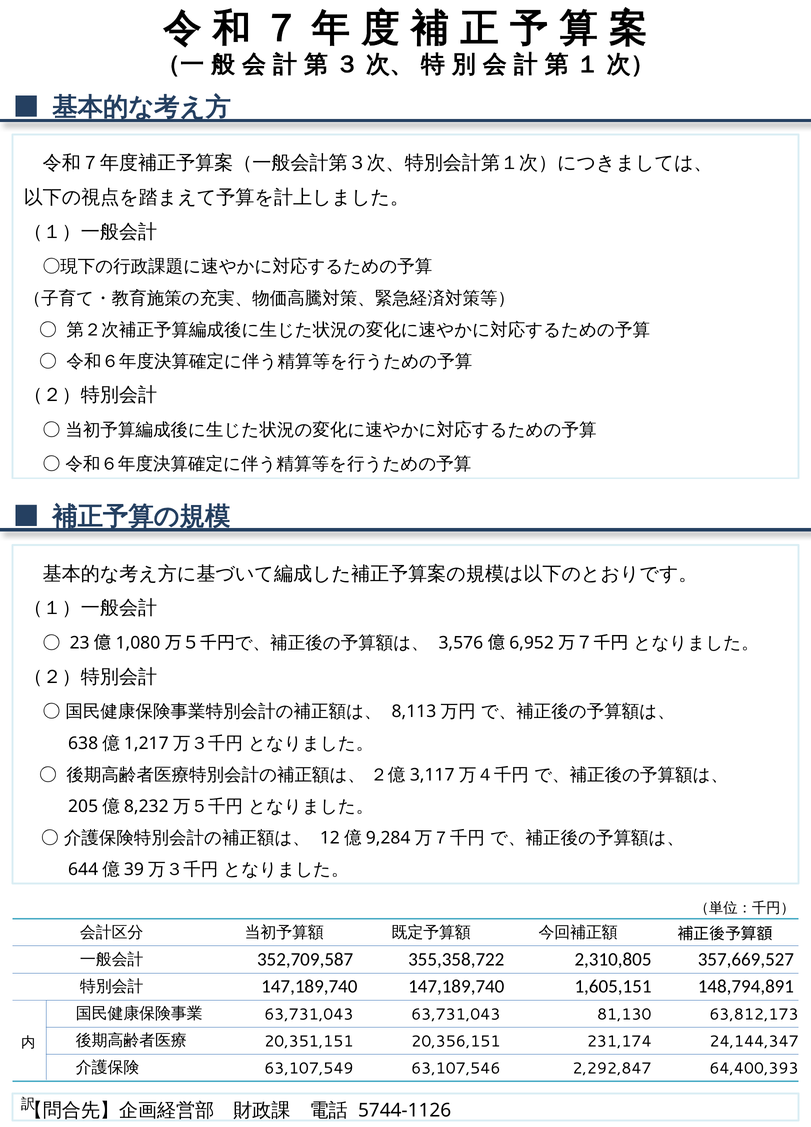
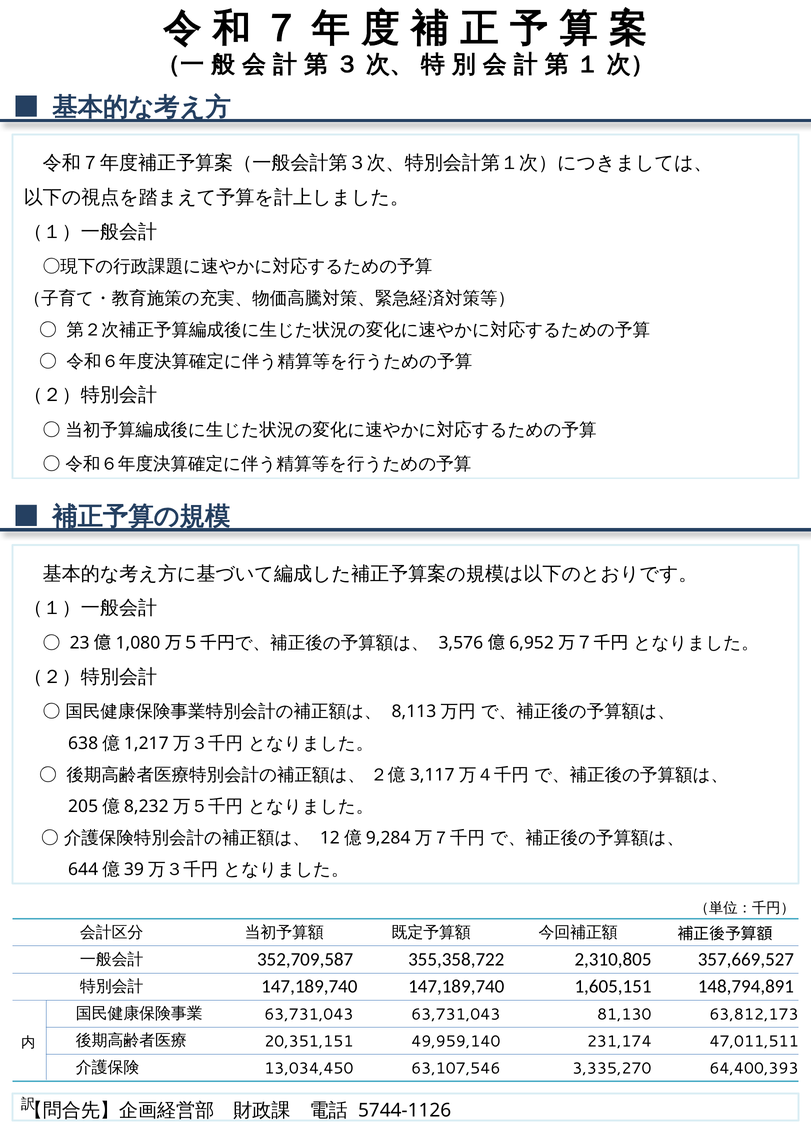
20,356,151: 20,356,151 -> 49,959,140 (456, 1041)
24,144,347: 24,144,347 -> 47,011,511 (754, 1041)
63,107,549: 63,107,549 -> 13,034,450 (309, 1068)
2,292,847: 2,292,847 -> 3,335,270 (612, 1068)
